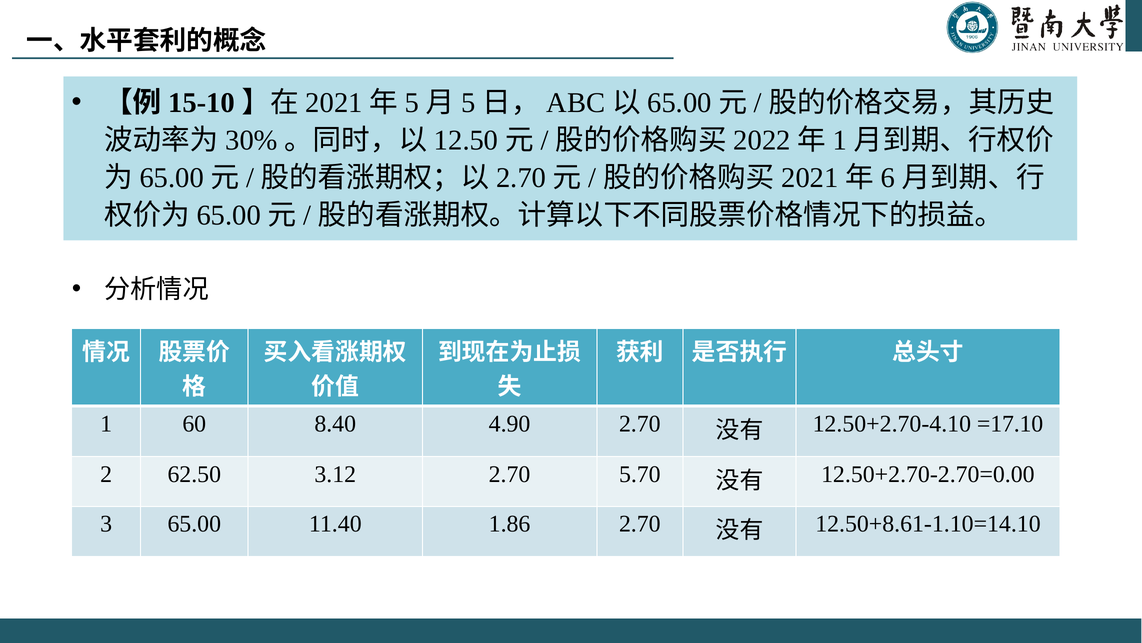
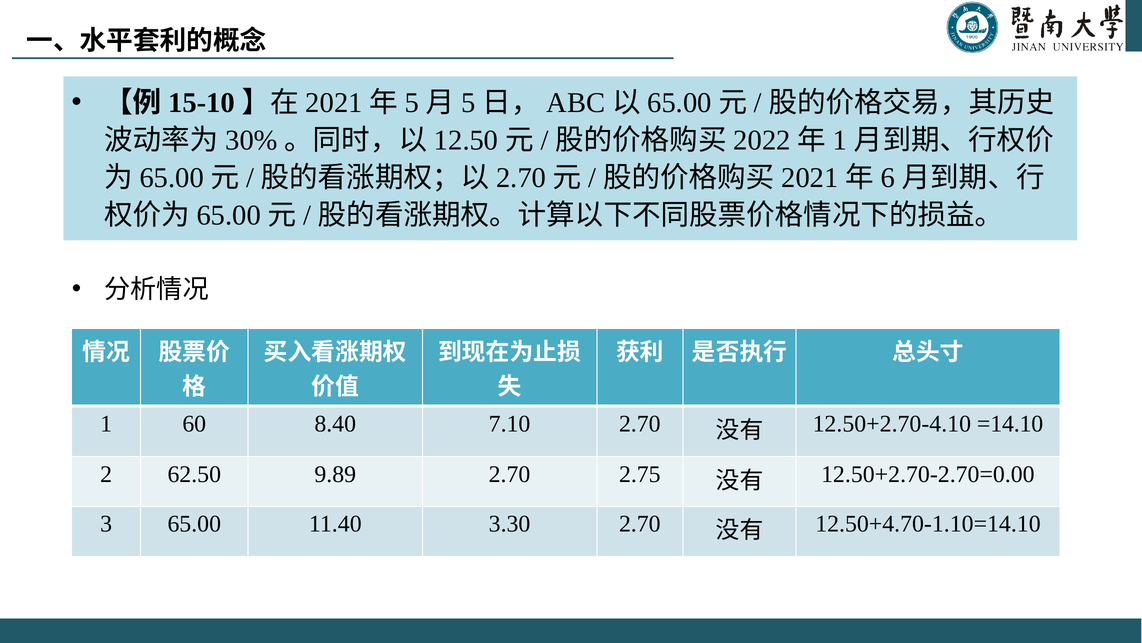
4.90: 4.90 -> 7.10 (510, 423)
=17.10: =17.10 -> =14.10 (1010, 423)
3.12: 3.12 -> 9.89 (335, 474)
5.70: 5.70 -> 2.75 (640, 474)
1.86: 1.86 -> 3.30 (510, 524)
12.50+8.61-1.10=14.10: 12.50+8.61-1.10=14.10 -> 12.50+4.70-1.10=14.10 (928, 524)
